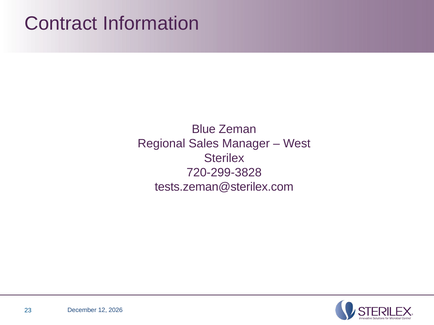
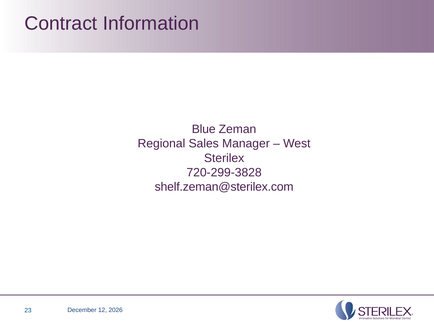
tests.zeman@sterilex.com: tests.zeman@sterilex.com -> shelf.zeman@sterilex.com (224, 187)
